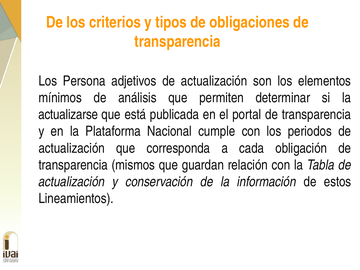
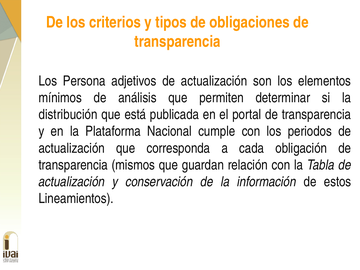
actualizarse: actualizarse -> distribución (68, 115)
